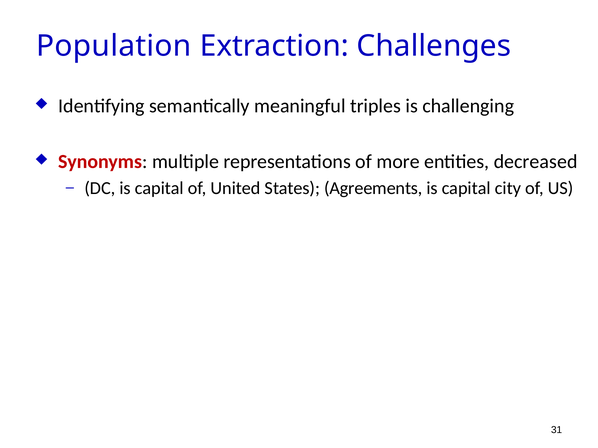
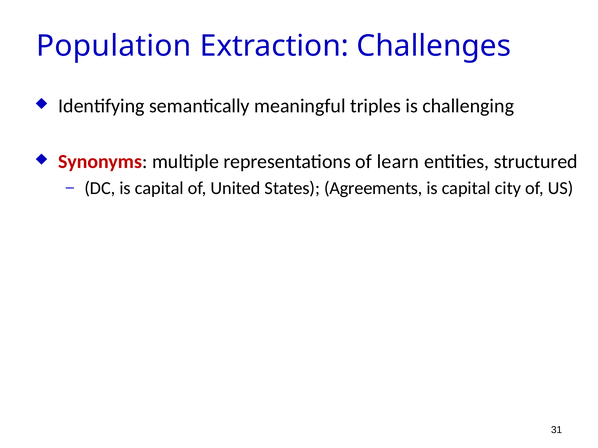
more: more -> learn (398, 162)
decreased: decreased -> structured (536, 162)
